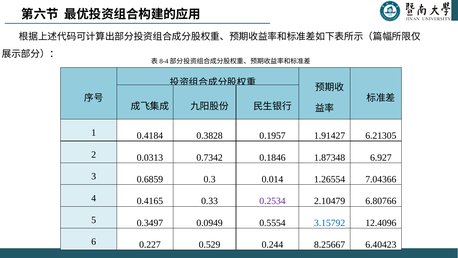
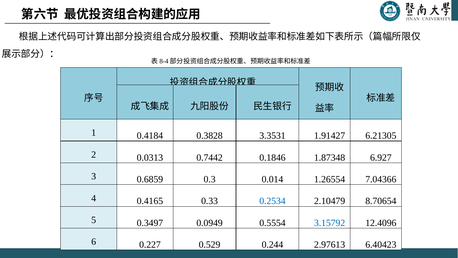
0.1957: 0.1957 -> 3.3531 (272, 136)
0.7342: 0.7342 -> 0.7442 (210, 157)
0.2534 colour: purple -> blue (272, 201)
6.80766: 6.80766 -> 8.70654 (381, 201)
8.25667: 8.25667 -> 2.97613 (330, 244)
